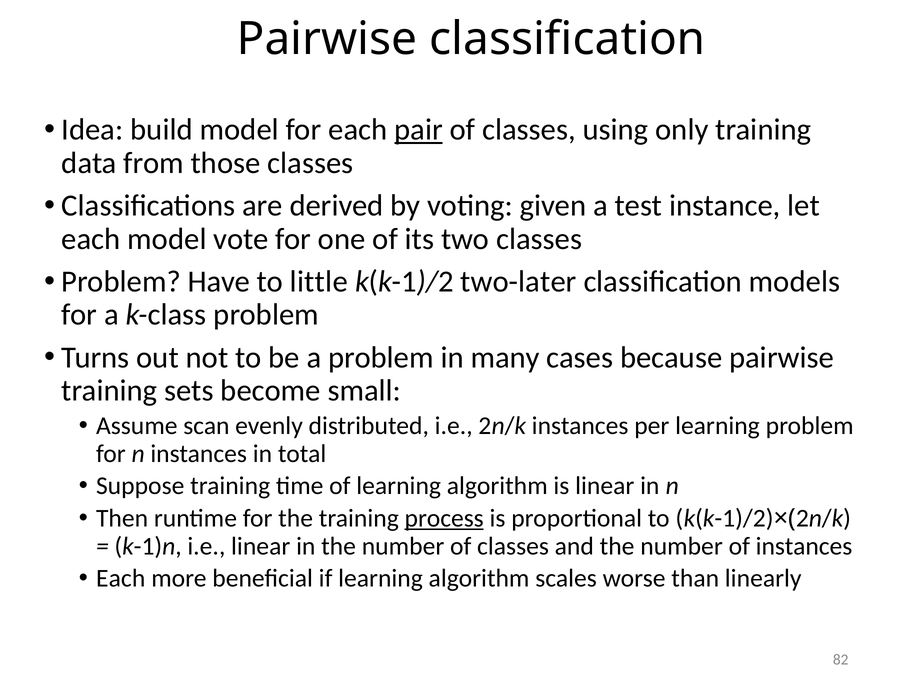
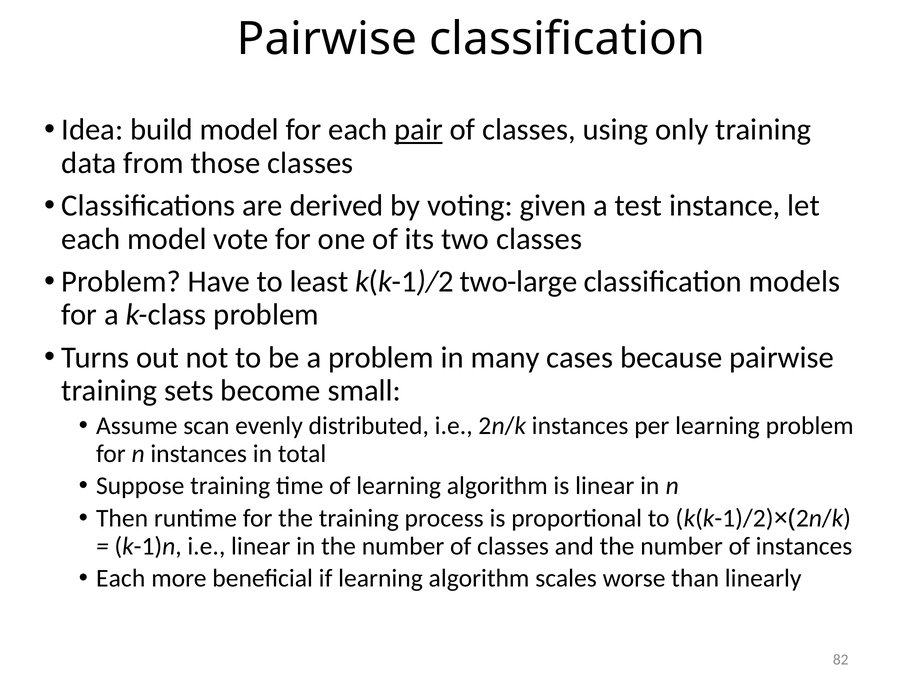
little: little -> least (319, 282)
two-later: two-later -> two-large (519, 282)
process underline: present -> none (444, 518)
